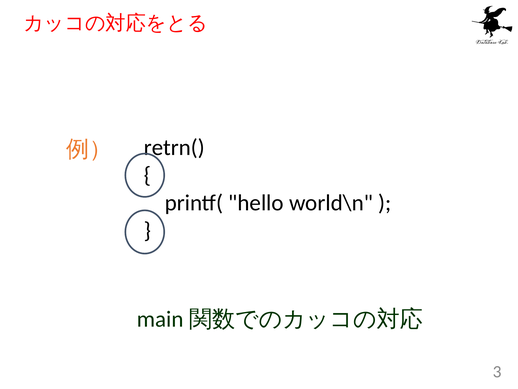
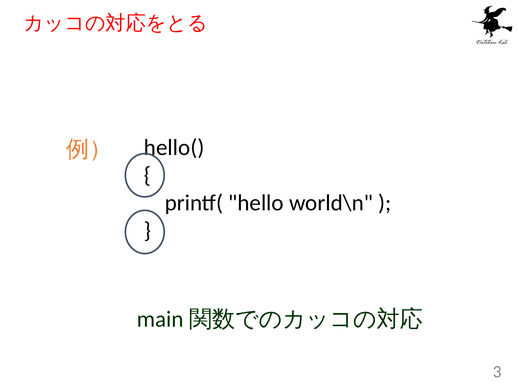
retrn(: retrn( -> hello( (174, 147)
